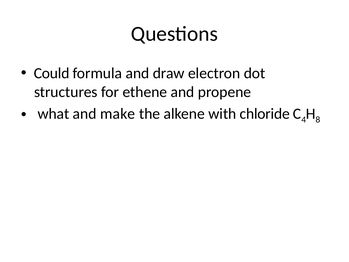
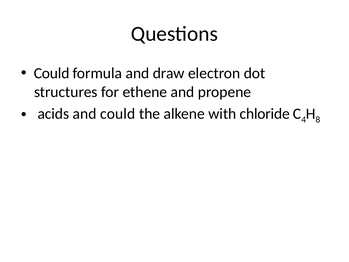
what: what -> acids (53, 114)
and make: make -> could (118, 114)
